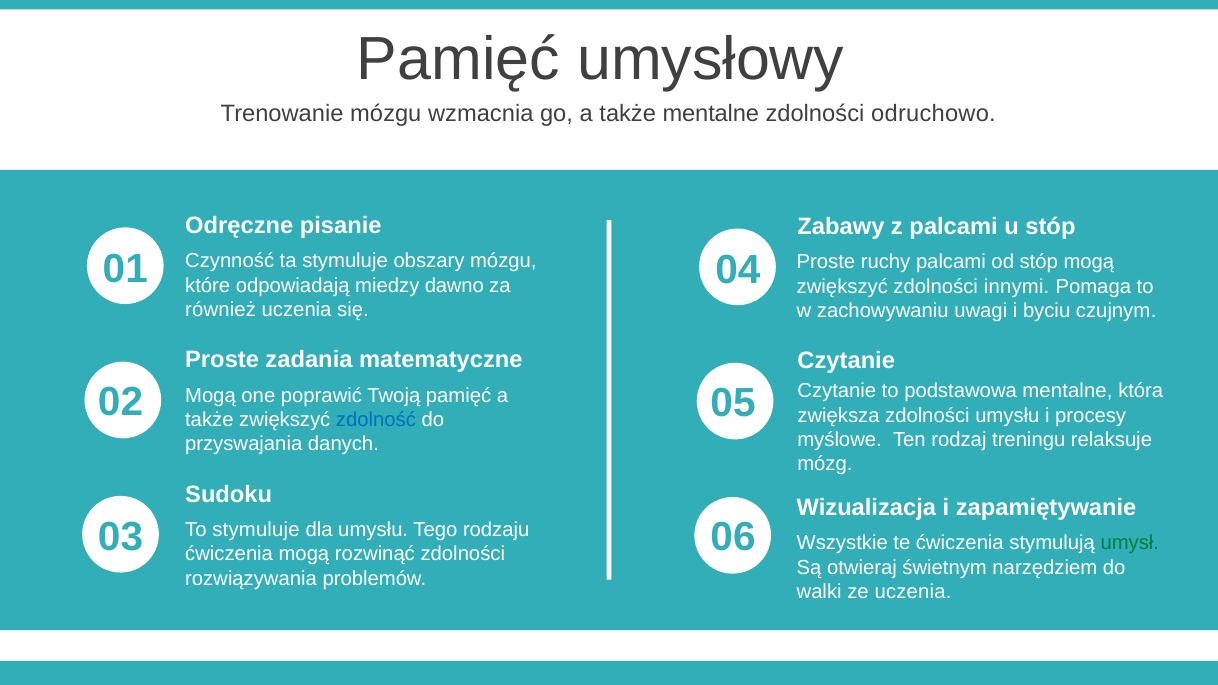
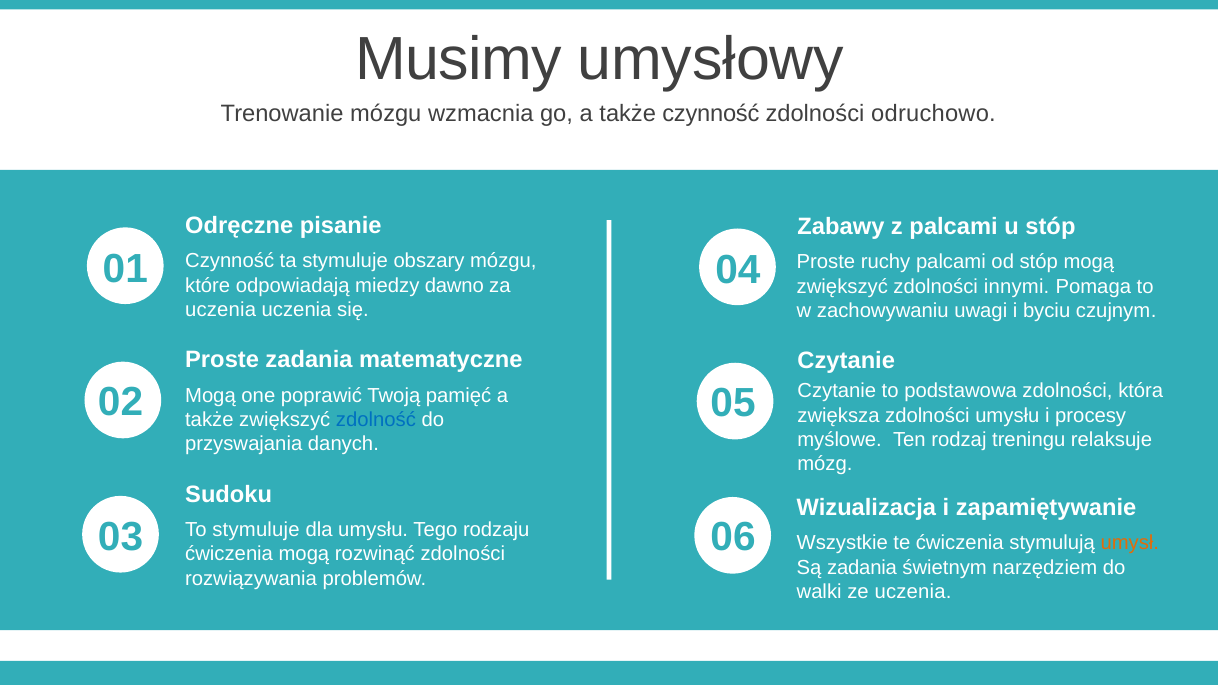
Pamięć: Pamięć -> Musimy (459, 59)
także mentalne: mentalne -> czynność (711, 114)
również: również -> uczenia (221, 310)
podstawowa mentalne: mentalne -> zdolności (1068, 391)
umysł colour: green -> orange (1130, 543)
Są otwieraj: otwieraj -> zadania (862, 568)
